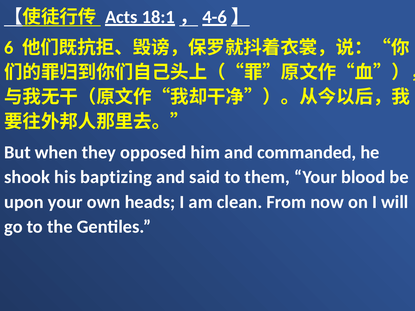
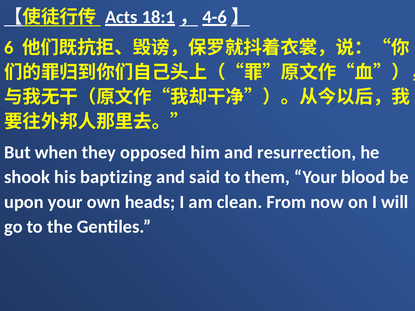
commanded: commanded -> resurrection (307, 153)
